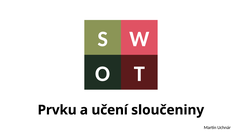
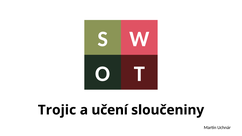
Prvku: Prvku -> Trojic (57, 110)
